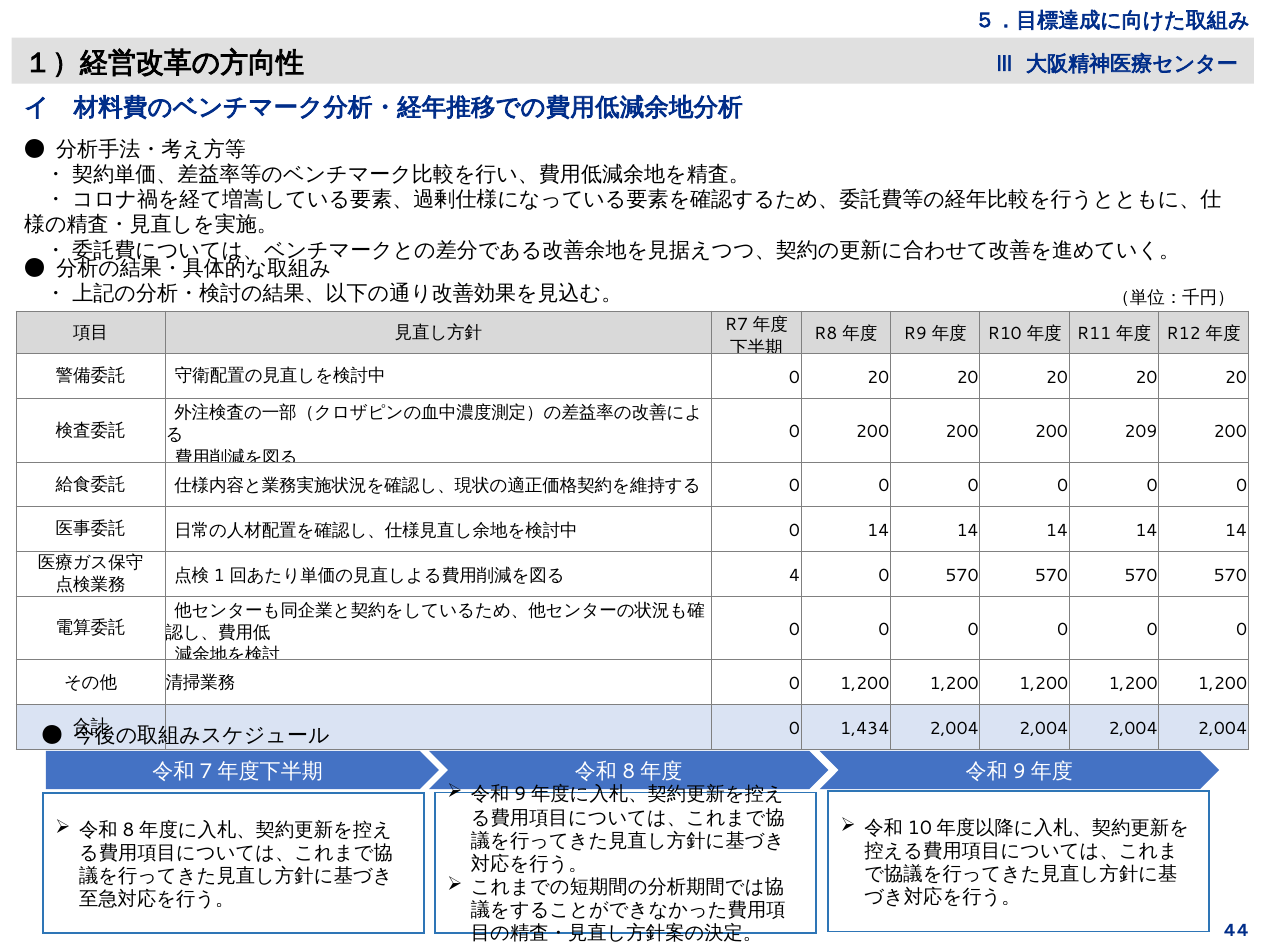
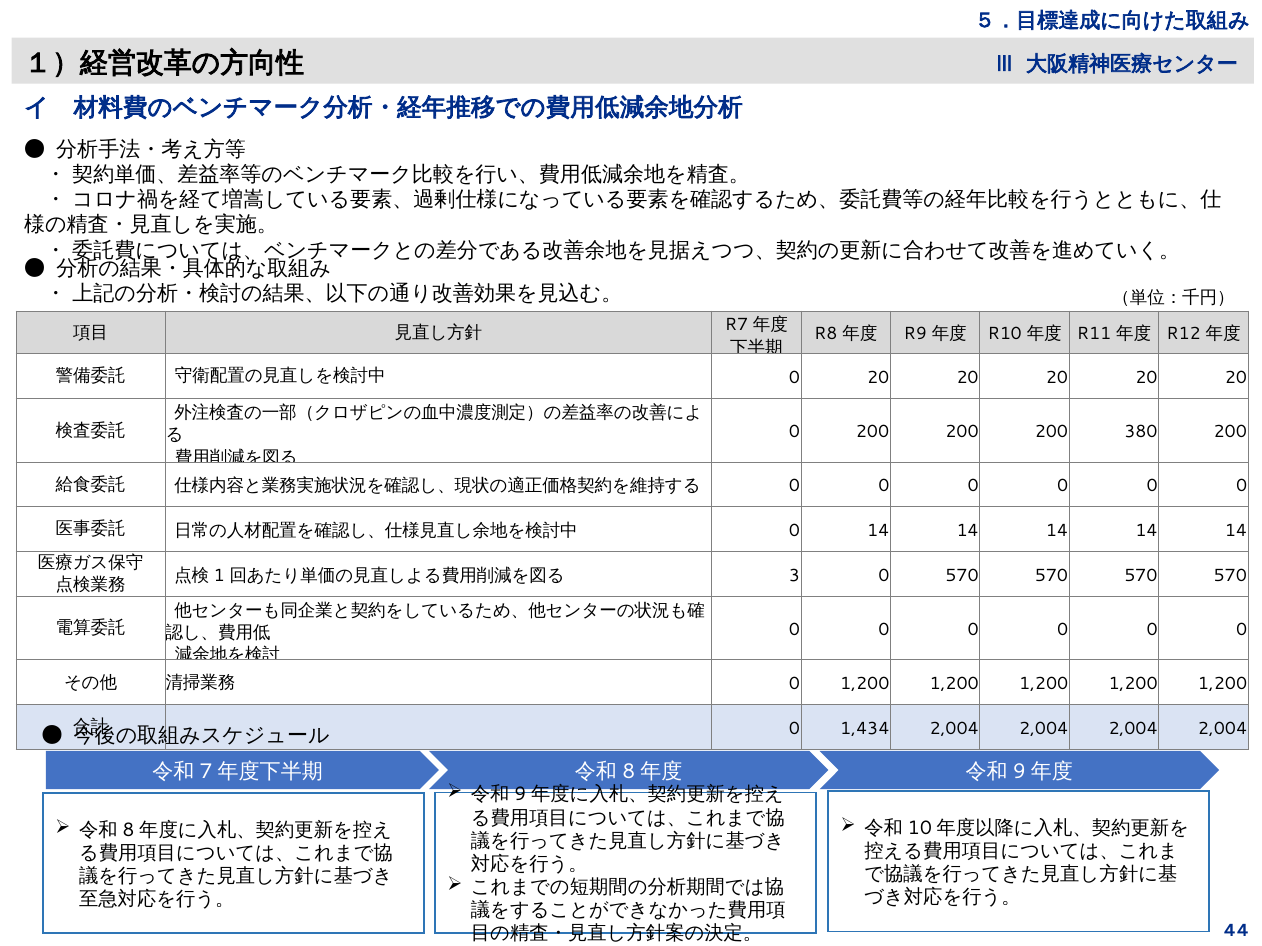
209: 209 -> 380 (1141, 432)
4: 4 -> 3 (794, 576)
